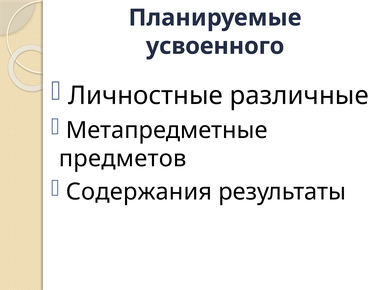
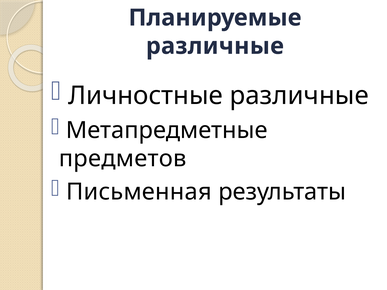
усвоенного: усвоенного -> различные (215, 46)
Содержания: Содержания -> Письменная (139, 192)
